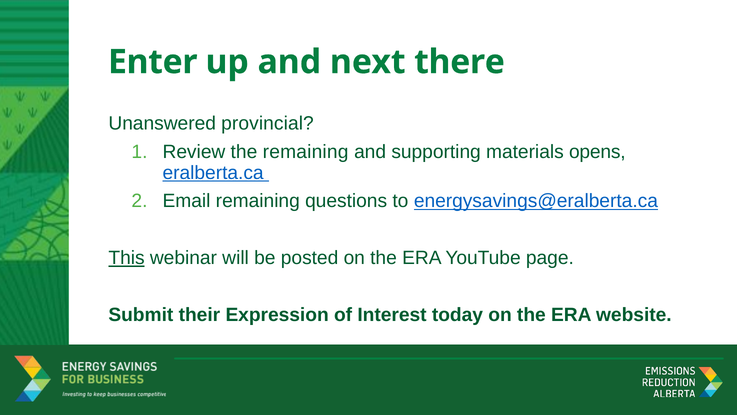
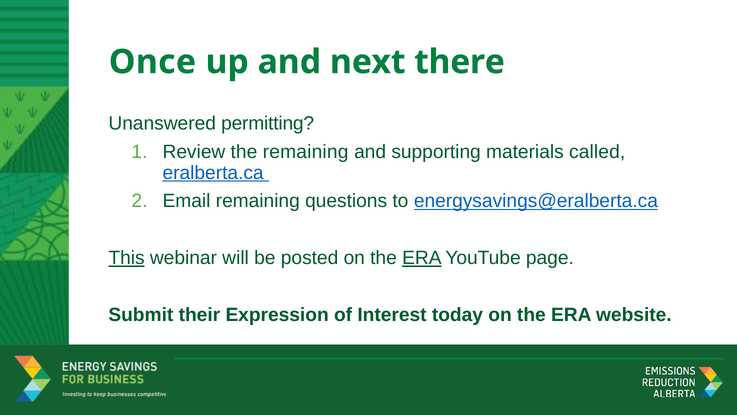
Enter: Enter -> Once (152, 62)
provincial: provincial -> permitting (268, 123)
opens: opens -> called (597, 152)
ERA underline: none -> present (422, 258)
